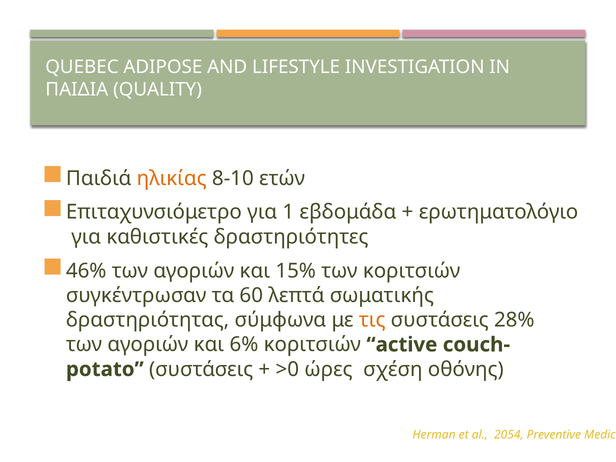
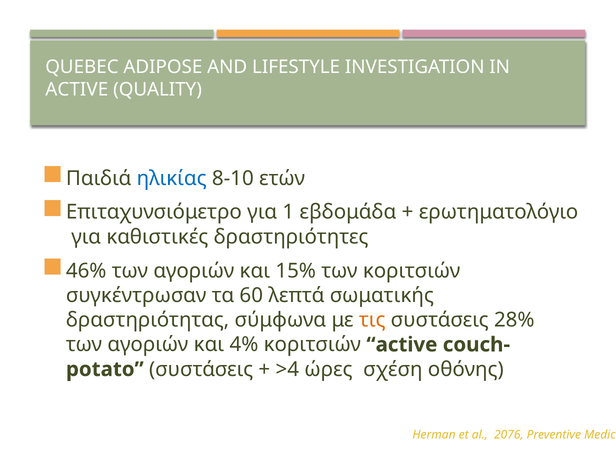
ΠΑΙΔΙΑ: ΠΑΙΔΙΑ -> ACTIVE (77, 90)
ηλικίας colour: orange -> blue (172, 178)
6%: 6% -> 4% (244, 345)
>0: >0 -> >4 (287, 369)
2054: 2054 -> 2076 (509, 435)
